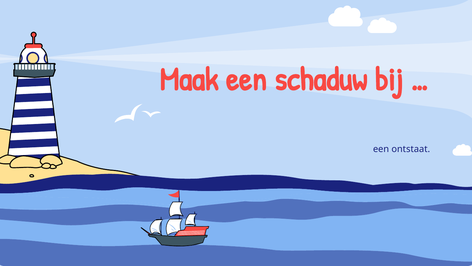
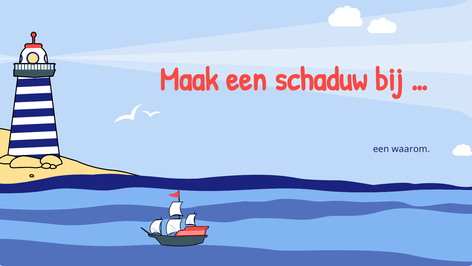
ontstaat: ontstaat -> waarom (411, 149)
